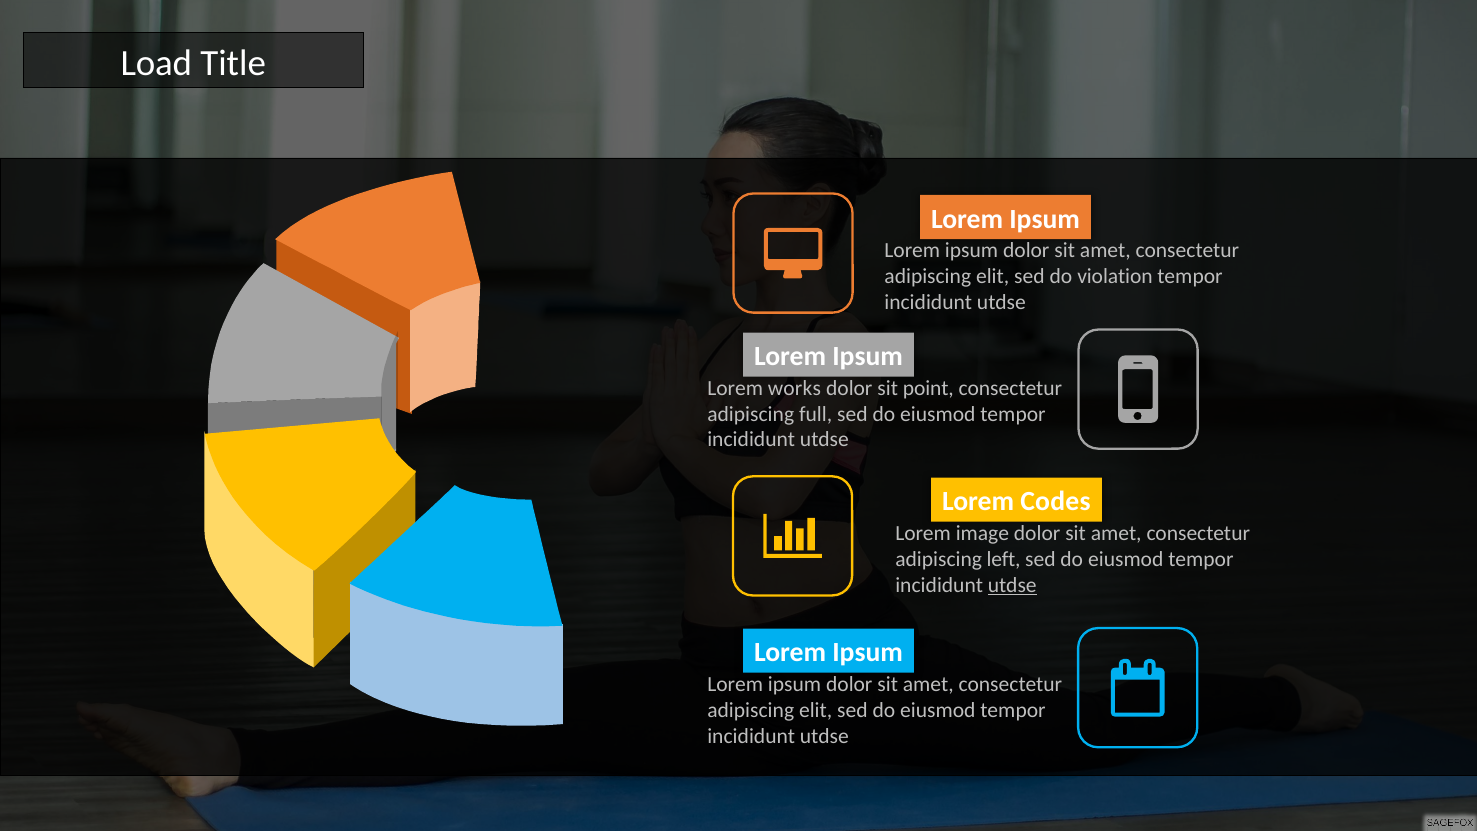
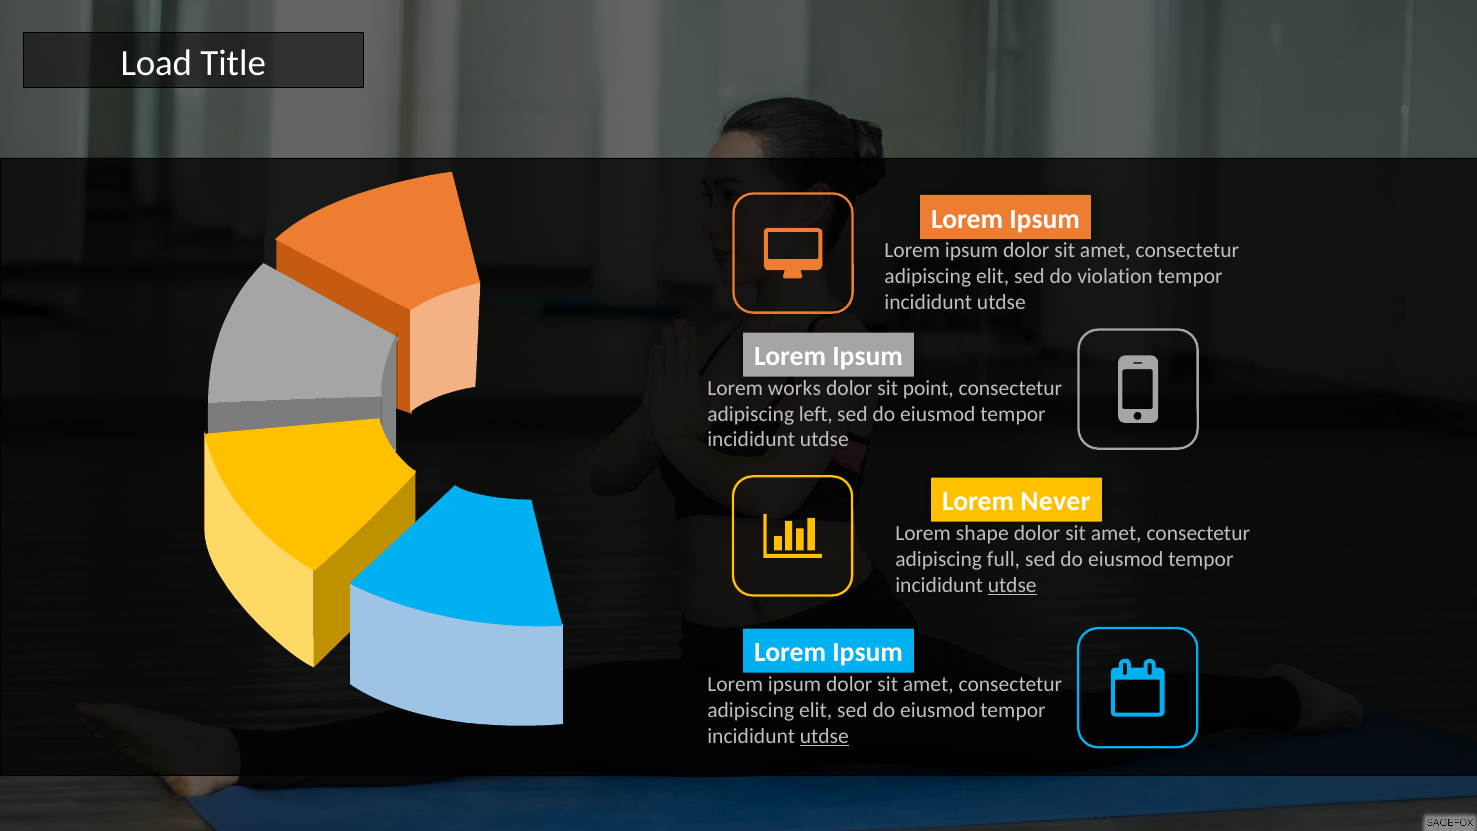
full: full -> left (816, 414)
Codes: Codes -> Never (1055, 501)
image: image -> shape (982, 533)
left: left -> full (1004, 559)
utdse underline: none -> present (824, 736)
